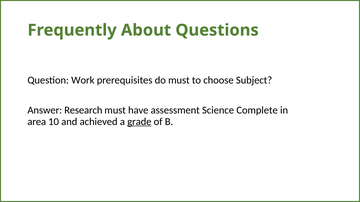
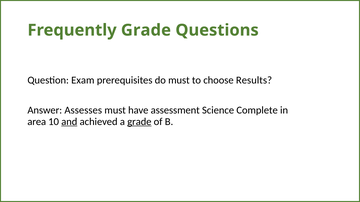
Frequently About: About -> Grade (146, 30)
Work: Work -> Exam (83, 80)
Subject: Subject -> Results (254, 80)
Research: Research -> Assesses (83, 111)
and underline: none -> present (69, 122)
